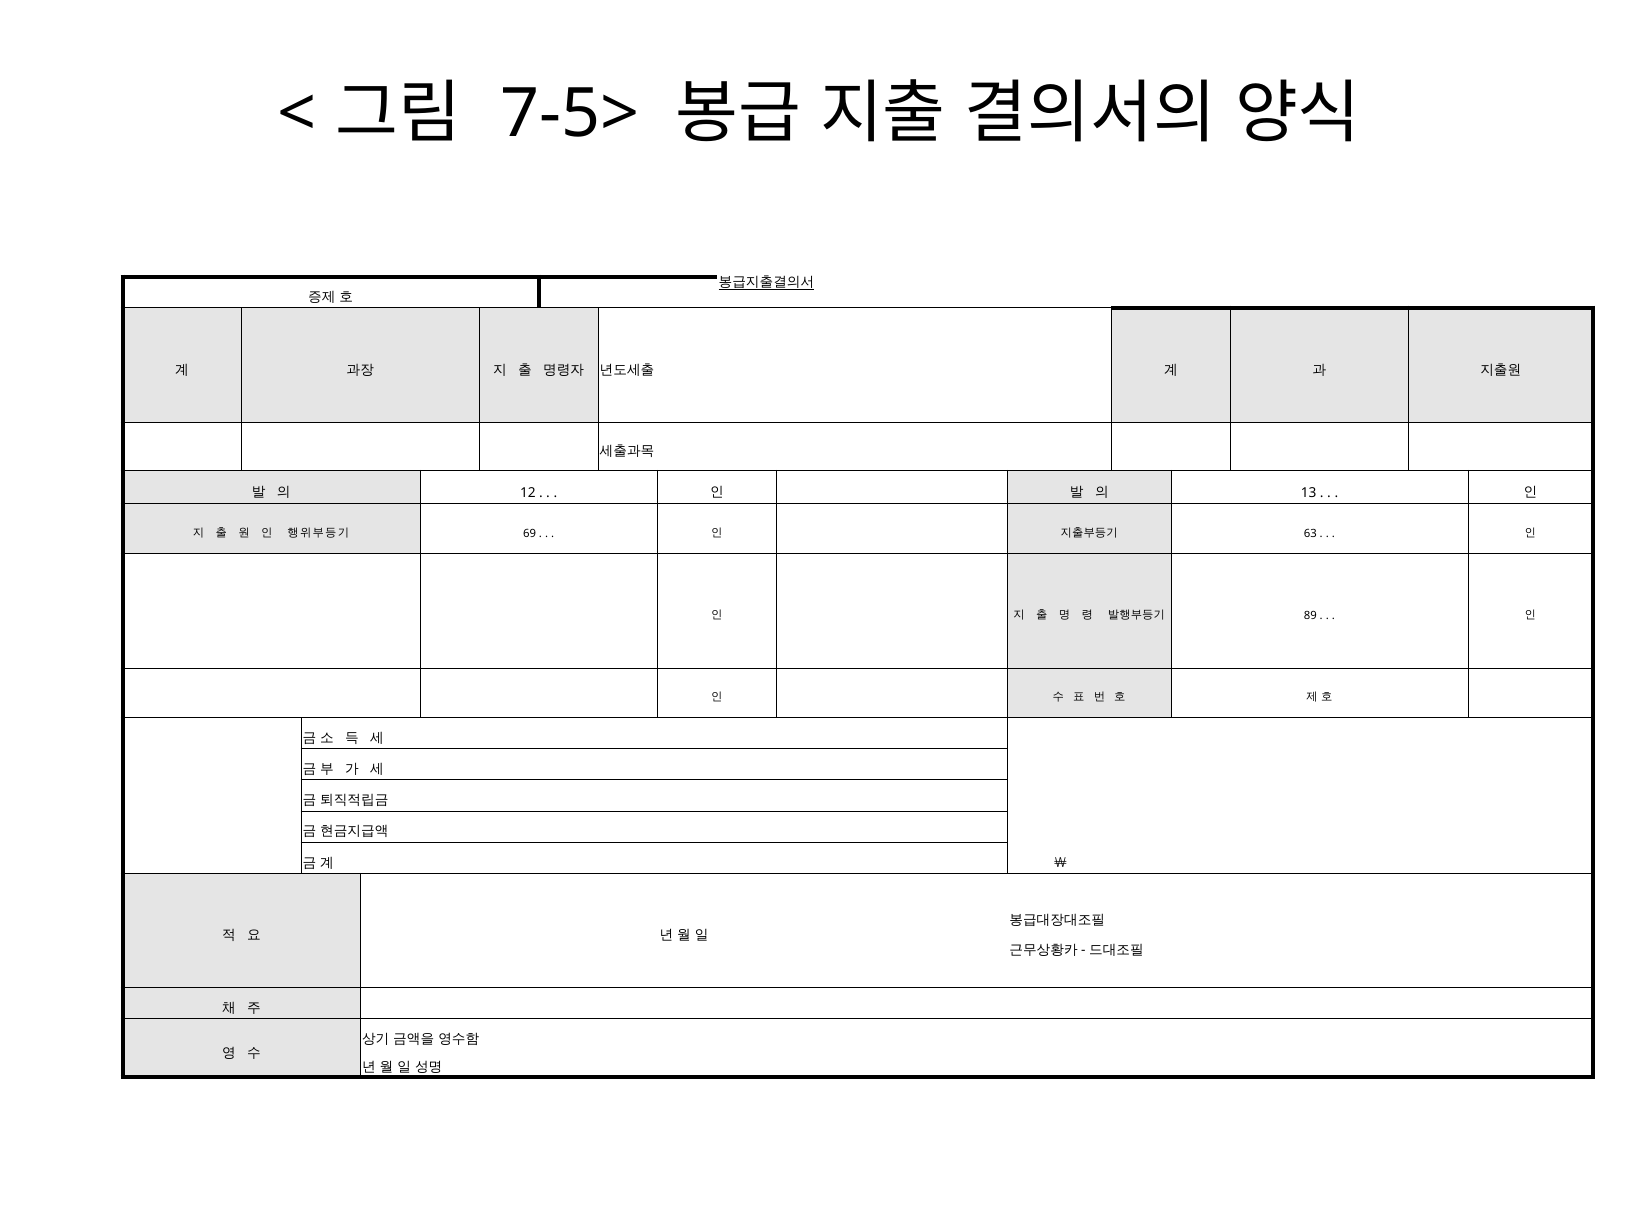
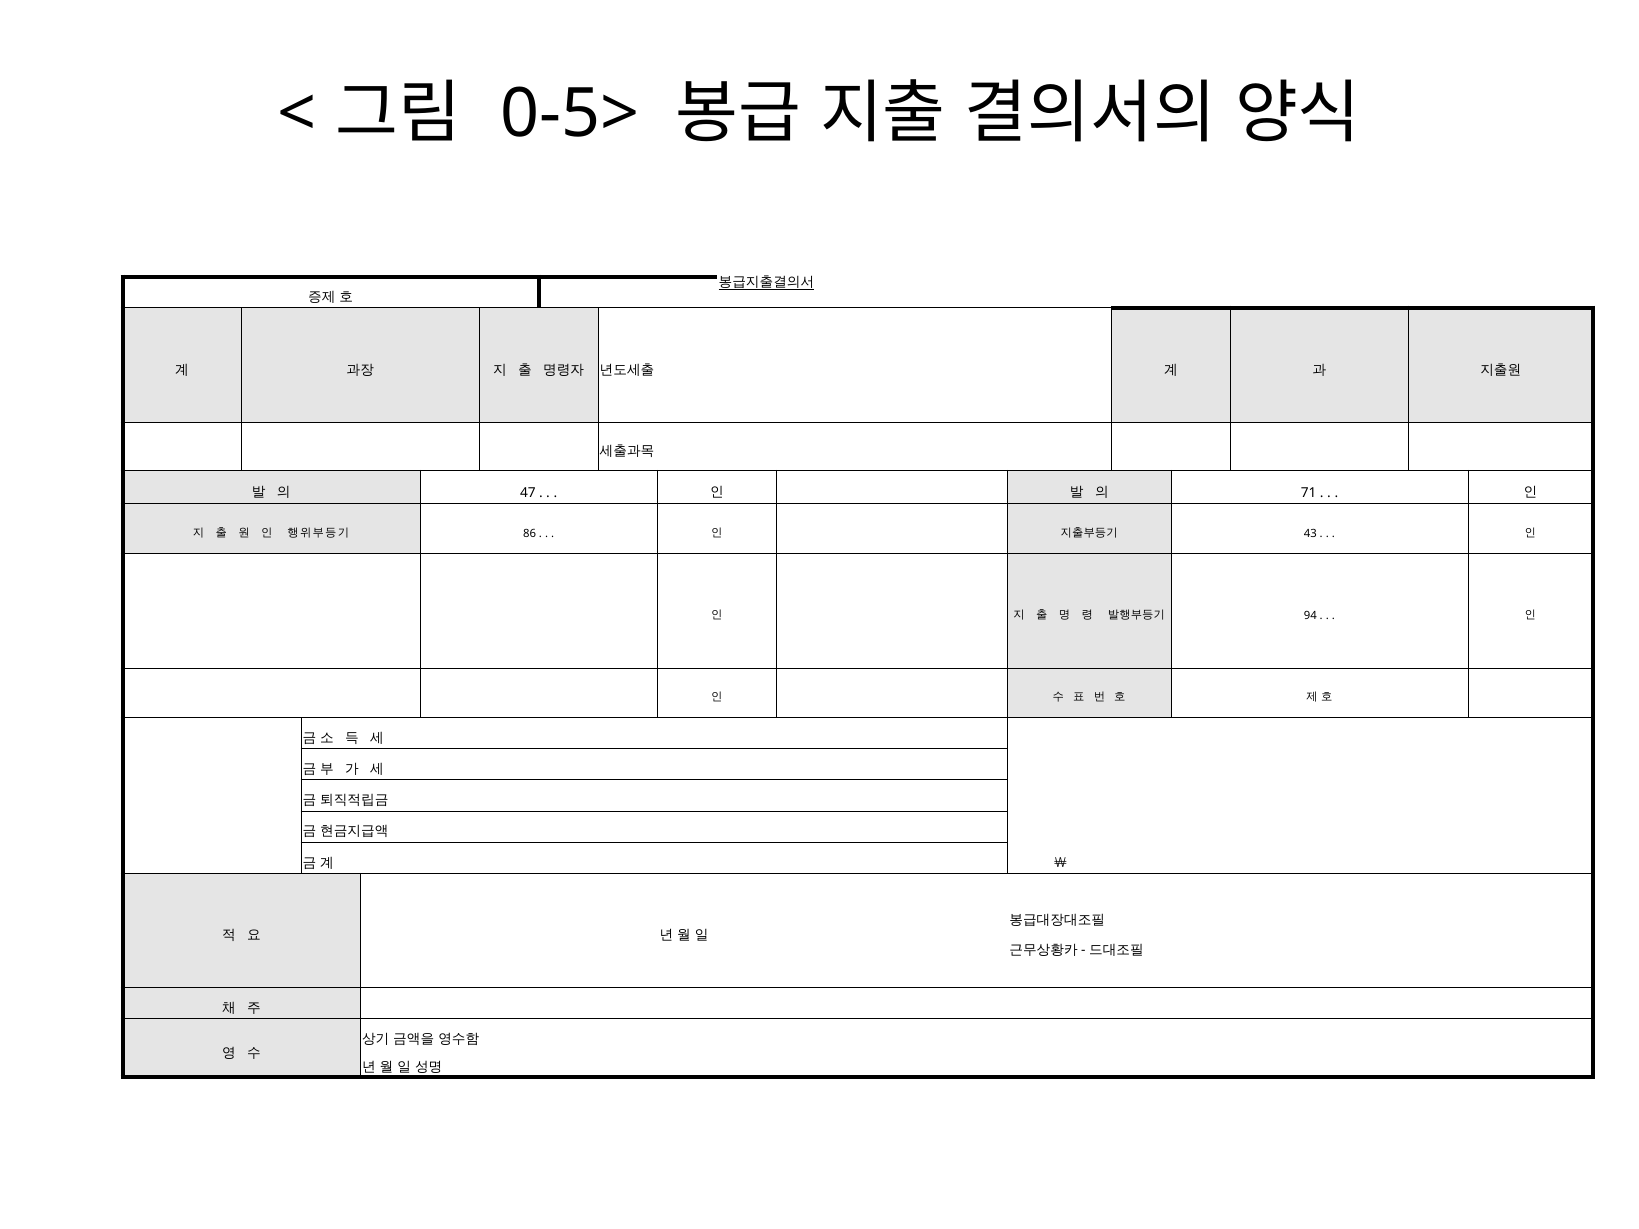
7-5>: 7-5> -> 0-5> (570, 114)
12: 12 -> 47 (528, 493)
13: 13 -> 71 (1309, 493)
69: 69 -> 86 (530, 534)
63: 63 -> 43 (1310, 534)
89: 89 -> 94 (1310, 616)
